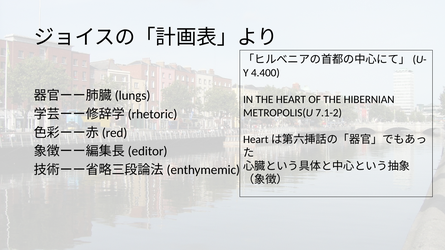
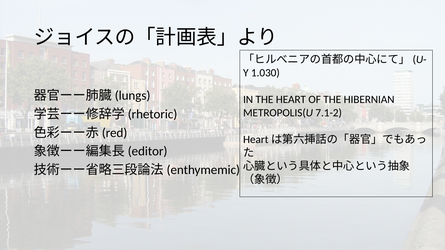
4.400: 4.400 -> 1.030 (265, 73)
